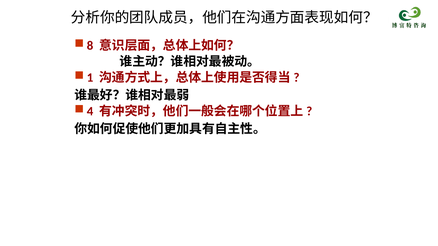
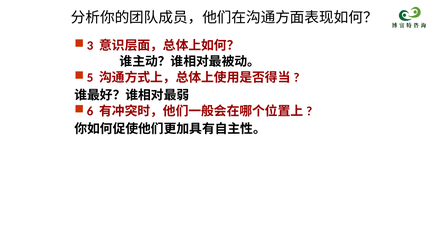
8: 8 -> 3 (90, 46)
1: 1 -> 5 (90, 78)
4: 4 -> 6 (90, 111)
